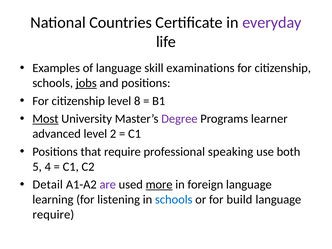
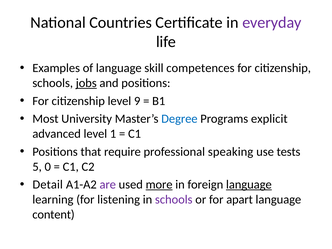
examinations: examinations -> competences (200, 68)
8: 8 -> 9 (137, 101)
Most underline: present -> none (45, 119)
Degree colour: purple -> blue (179, 119)
learner: learner -> explicit (269, 119)
2: 2 -> 1 (113, 134)
both: both -> tests (289, 152)
4: 4 -> 0 (48, 167)
language underline: none -> present (249, 185)
schools colour: blue -> purple (174, 200)
build: build -> apart (240, 200)
require: require -> content (53, 214)
